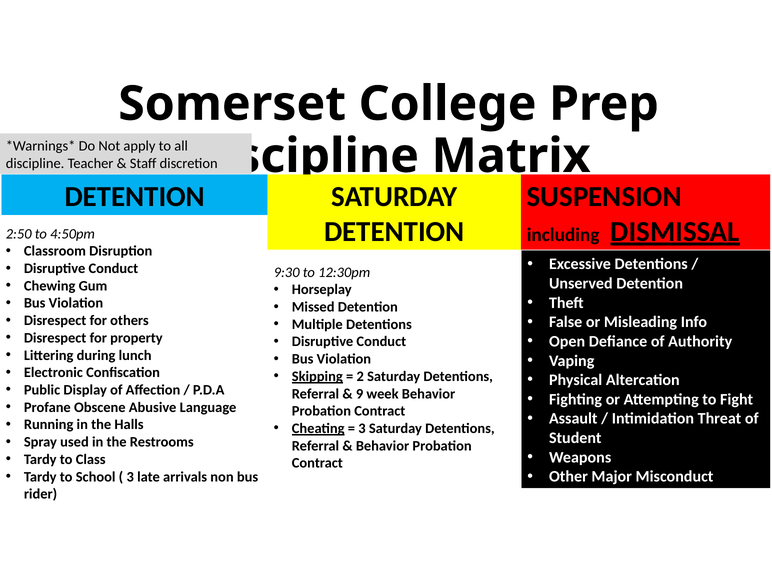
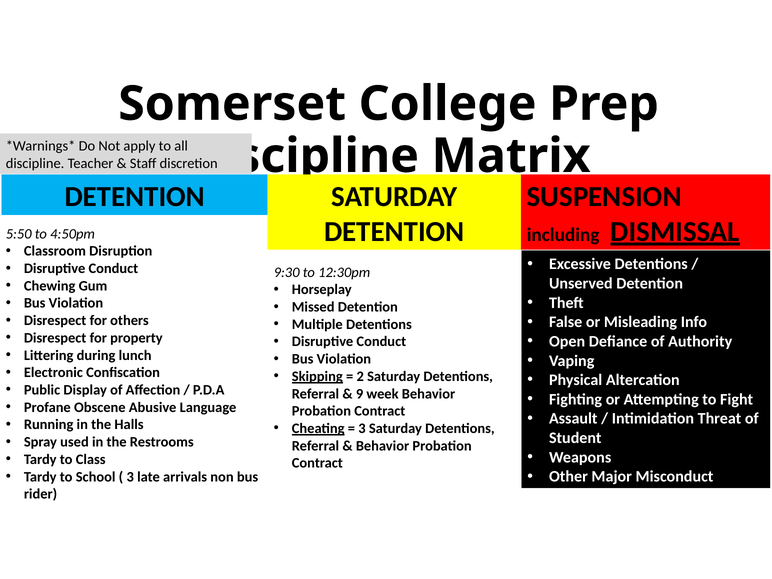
2:50: 2:50 -> 5:50 (19, 234)
